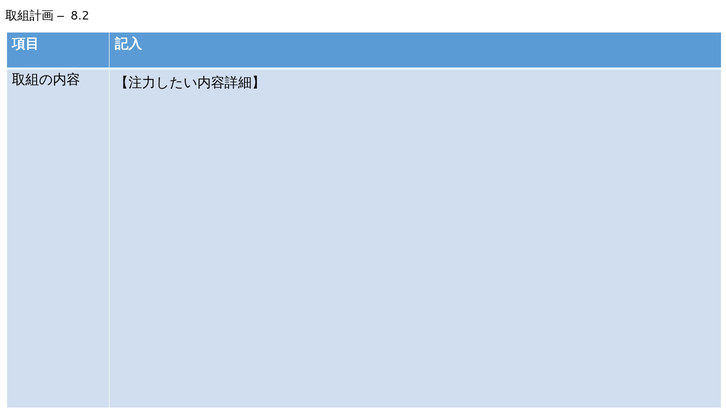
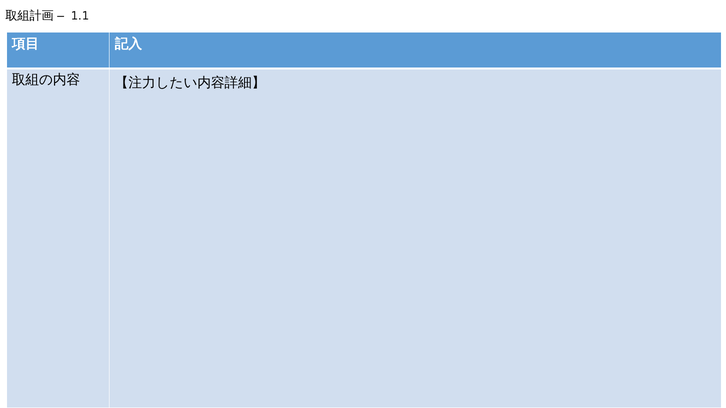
8.2: 8.2 -> 1.1 (80, 16)
